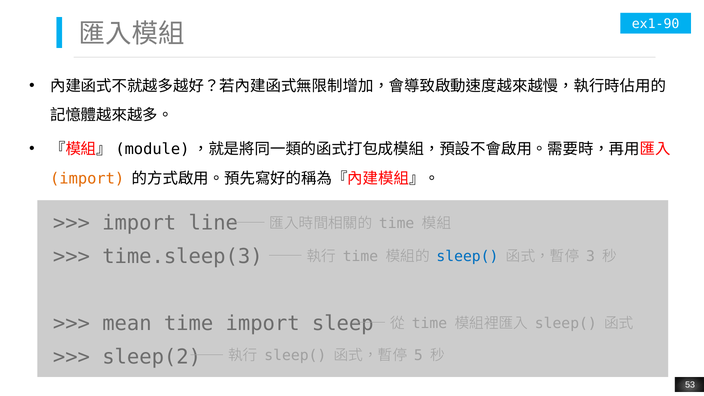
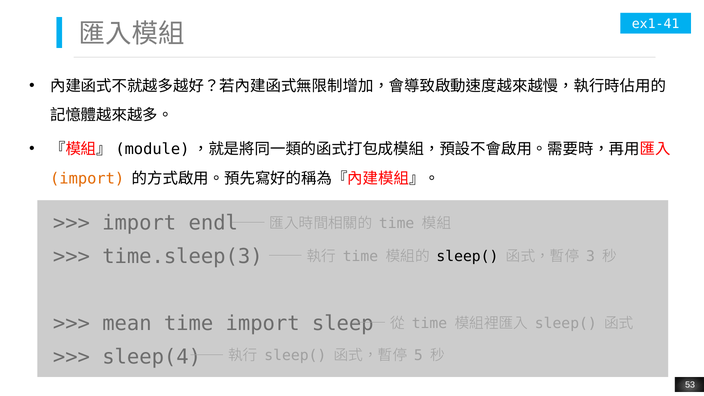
ex1-90: ex1-90 -> ex1-41 (656, 24)
line: line -> endl (213, 223)
sleep( colour: blue -> black (467, 256)
sleep(2: sleep(2 -> sleep(4 (152, 357)
